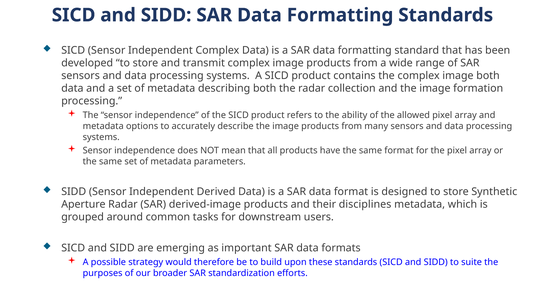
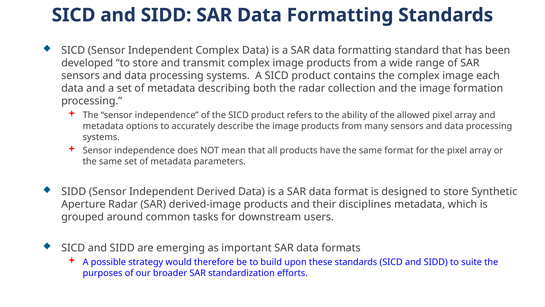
image both: both -> each (488, 76)
